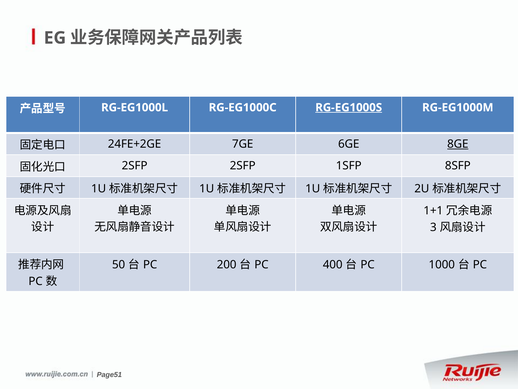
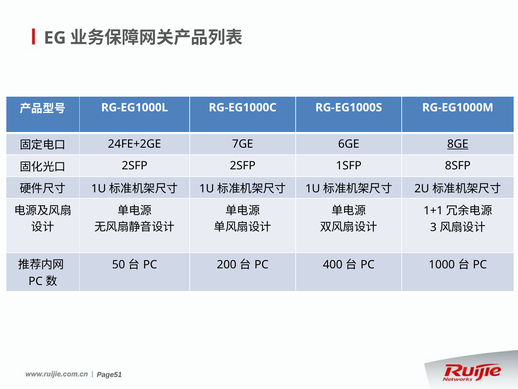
RG-EG1000S underline: present -> none (349, 107)
